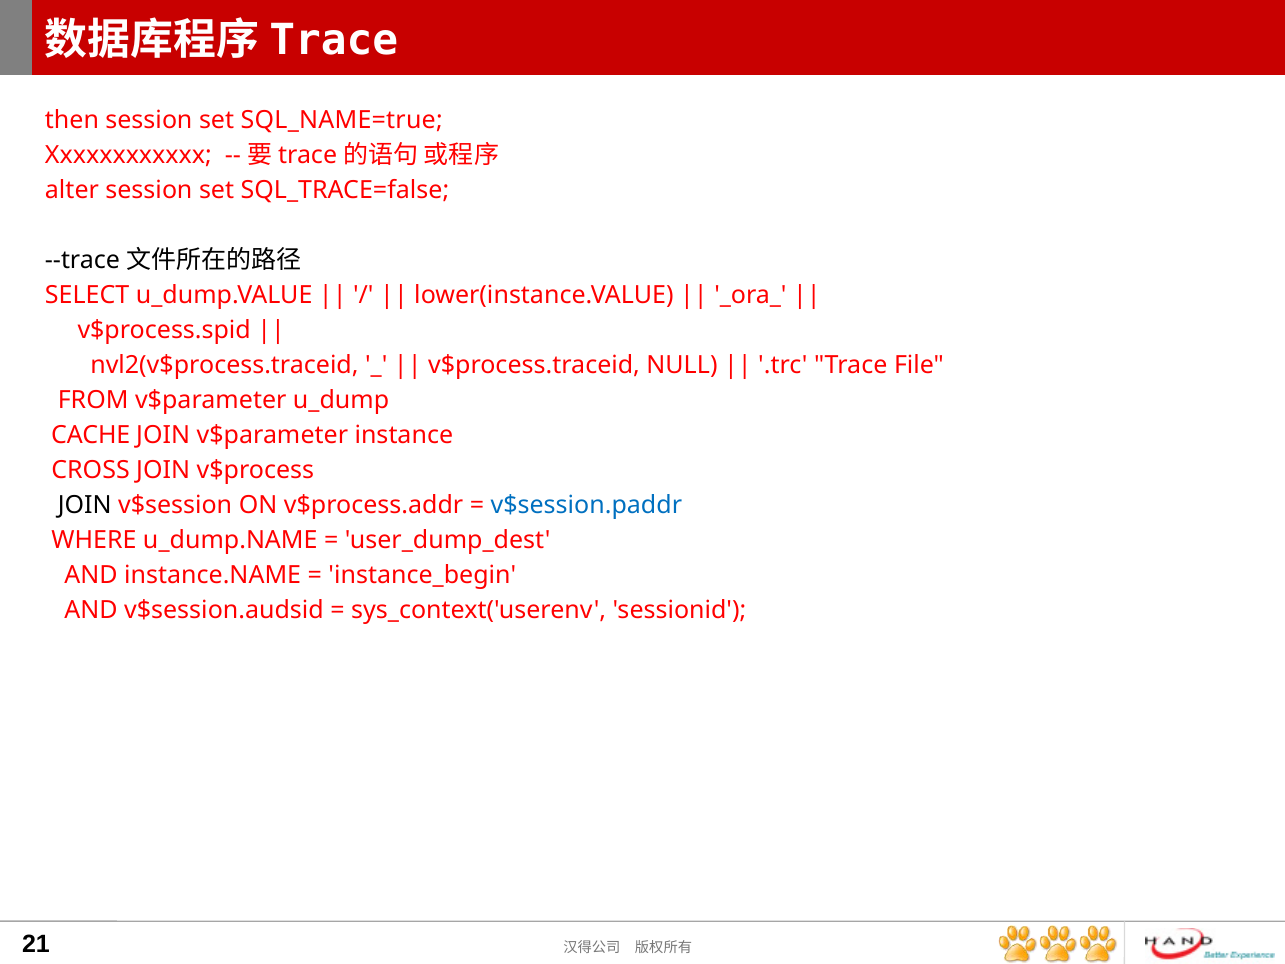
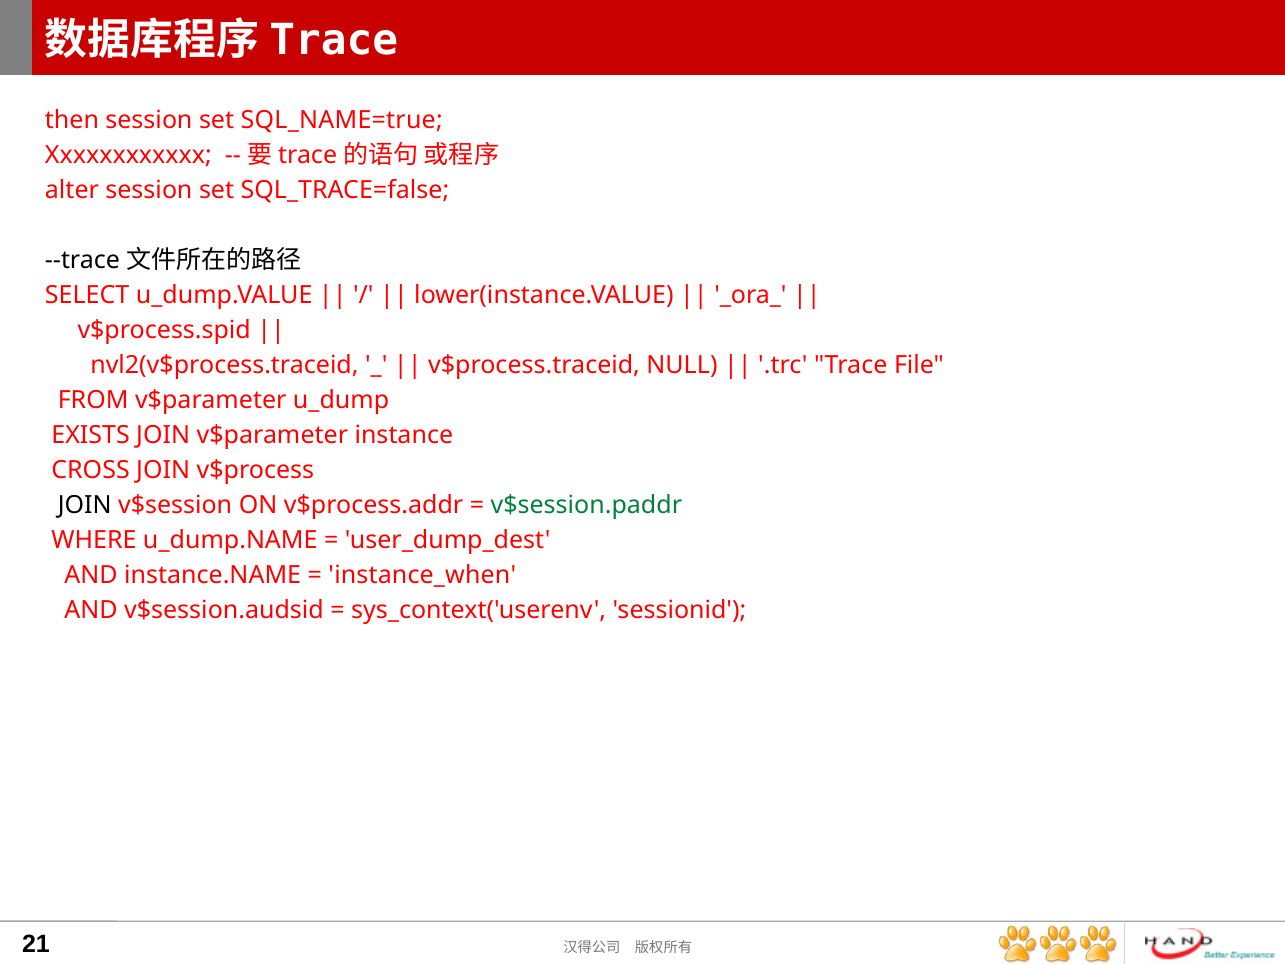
CACHE: CACHE -> EXISTS (91, 435)
v$session.paddr colour: blue -> green (586, 505)
instance_begin: instance_begin -> instance_when (422, 575)
